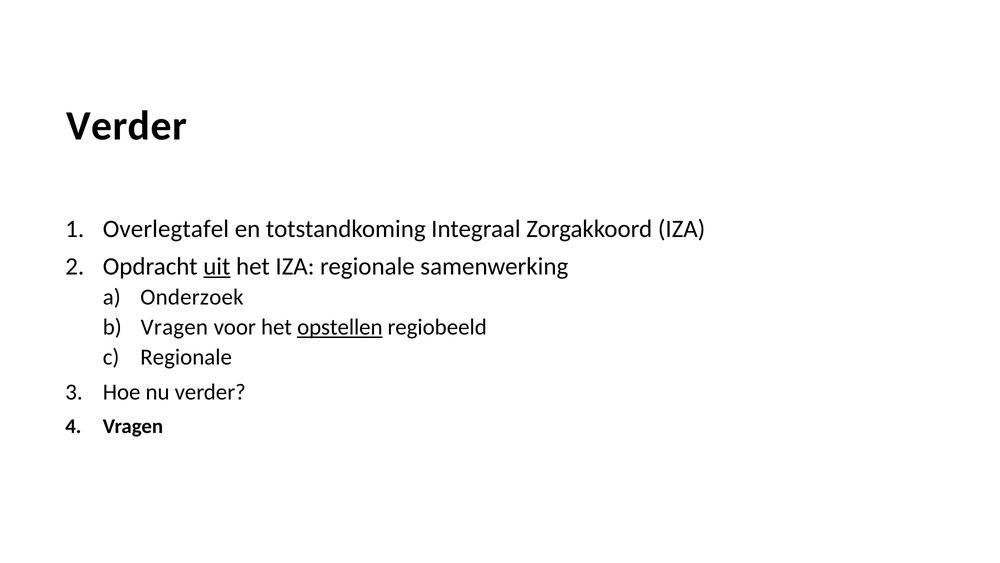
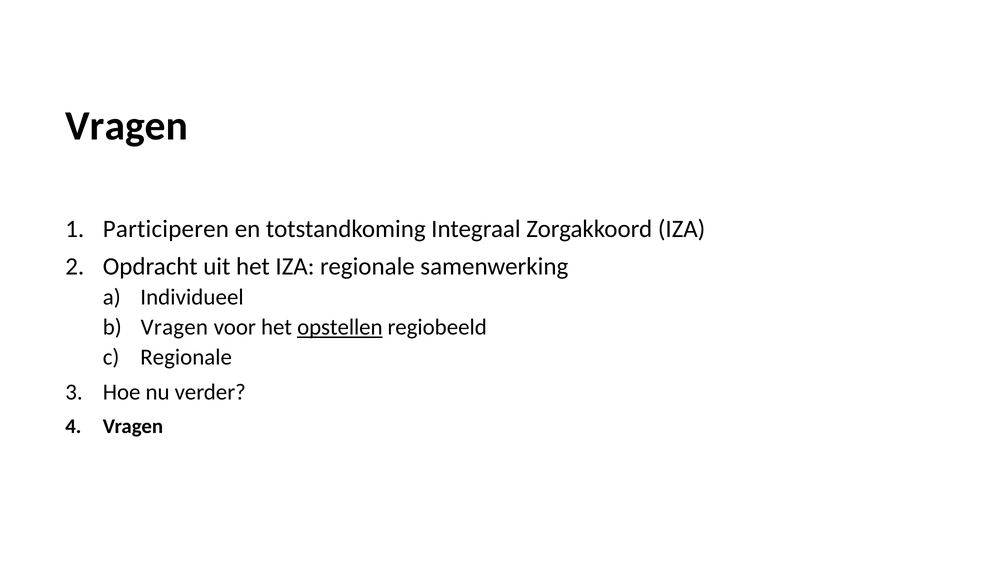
Verder: Verder -> Vragen (127, 126)
Overlegtafel: Overlegtafel -> Participeren (166, 229)
uit underline: present -> none (217, 266)
Onderzoek: Onderzoek -> Individueel (192, 297)
